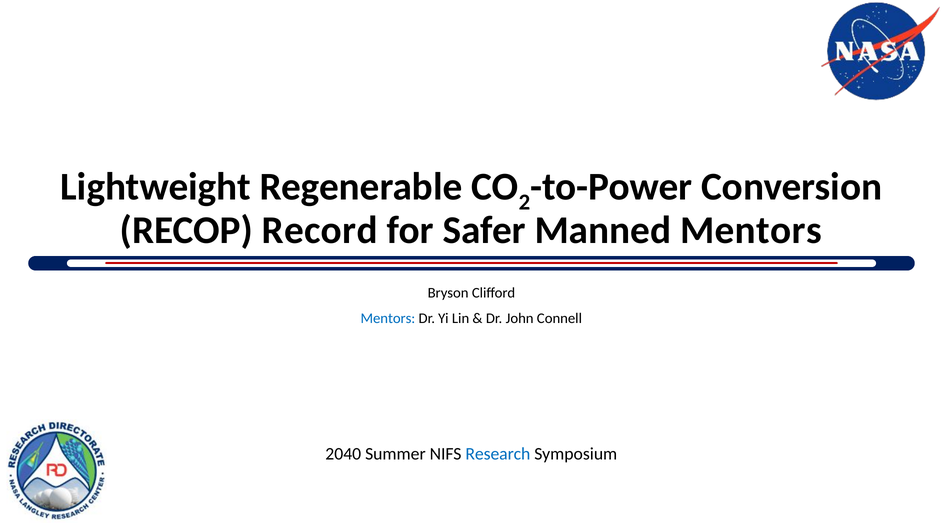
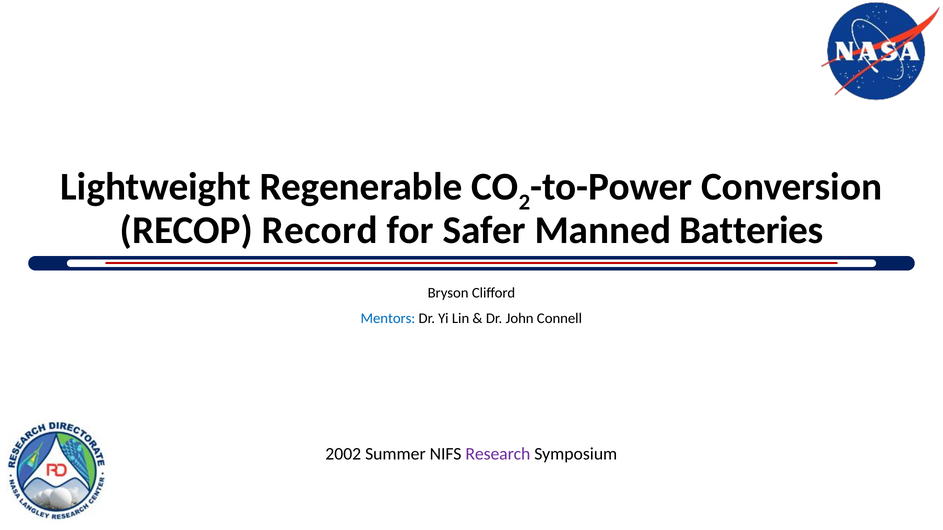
Manned Mentors: Mentors -> Batteries (751, 231)
2040: 2040 -> 2002 (343, 454)
Research colour: blue -> purple (498, 454)
